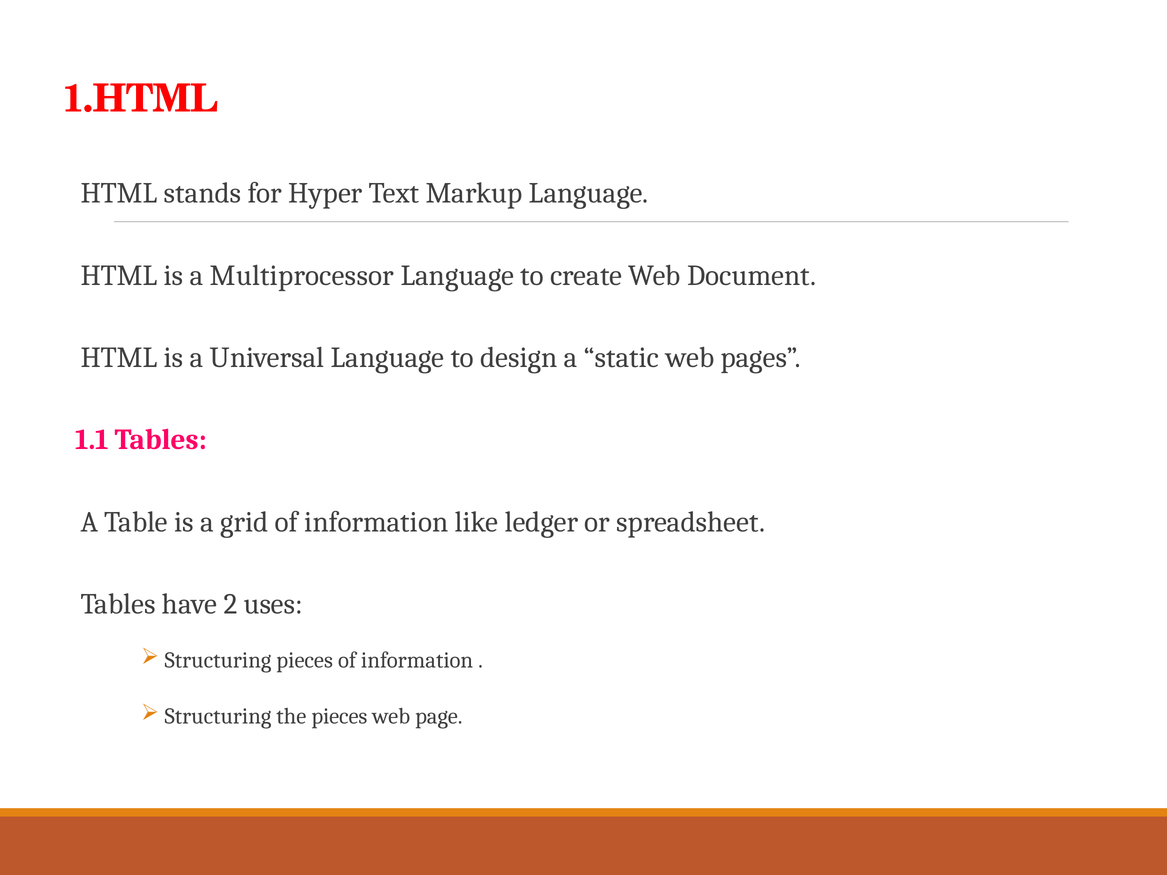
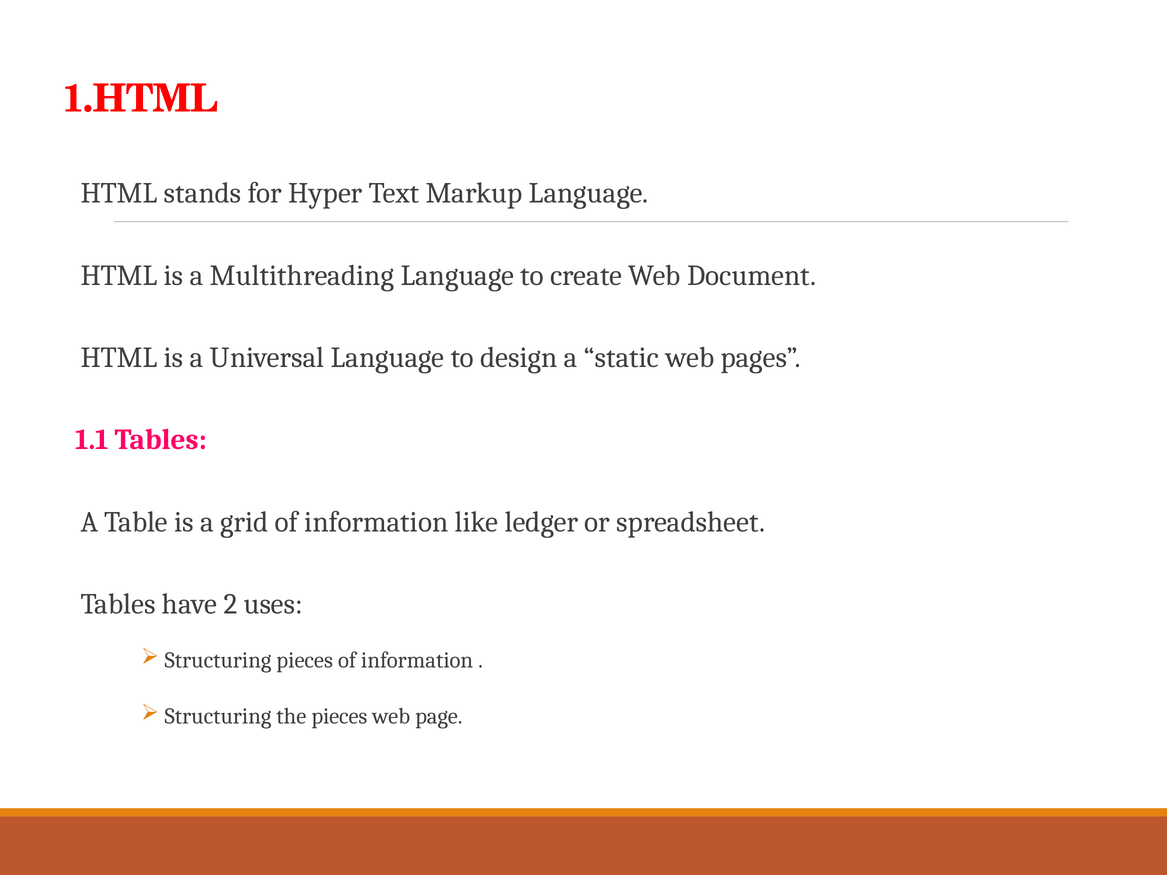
Multiprocessor: Multiprocessor -> Multithreading (302, 276)
